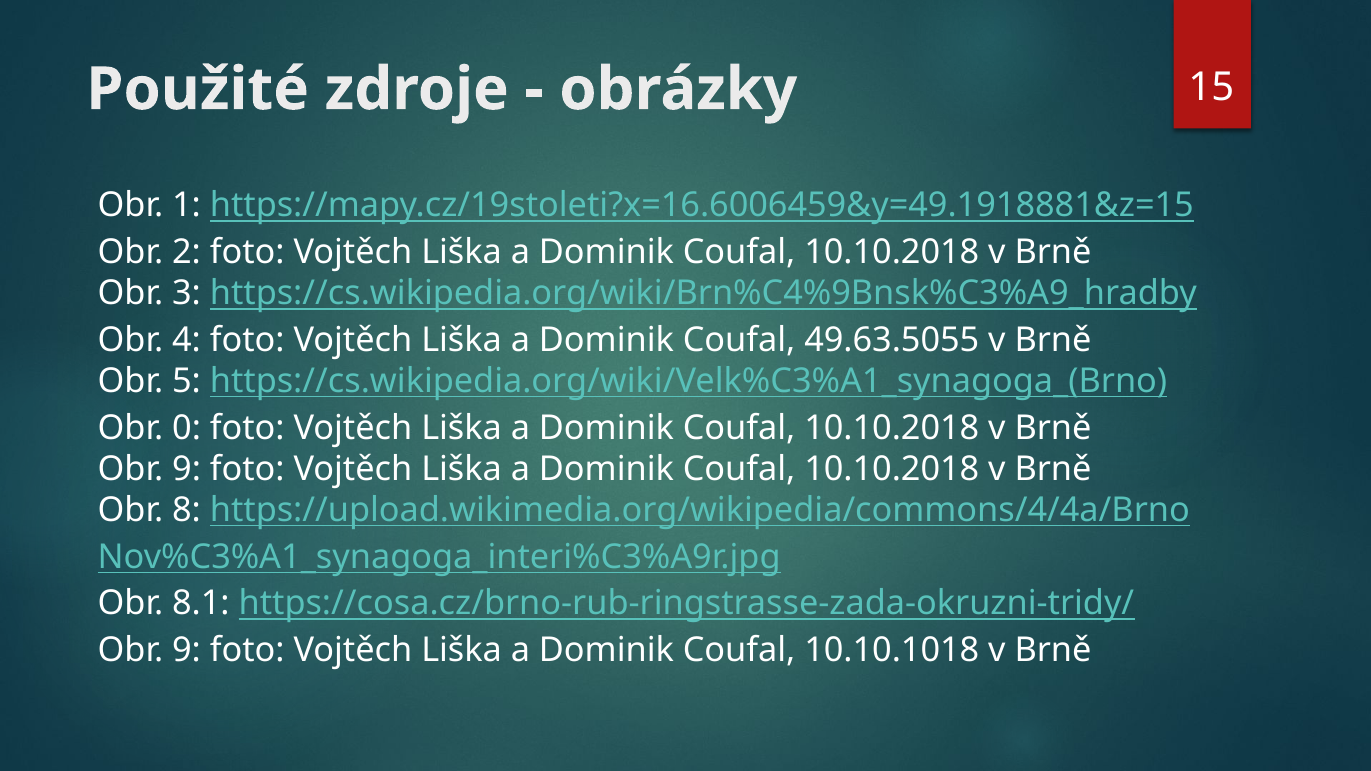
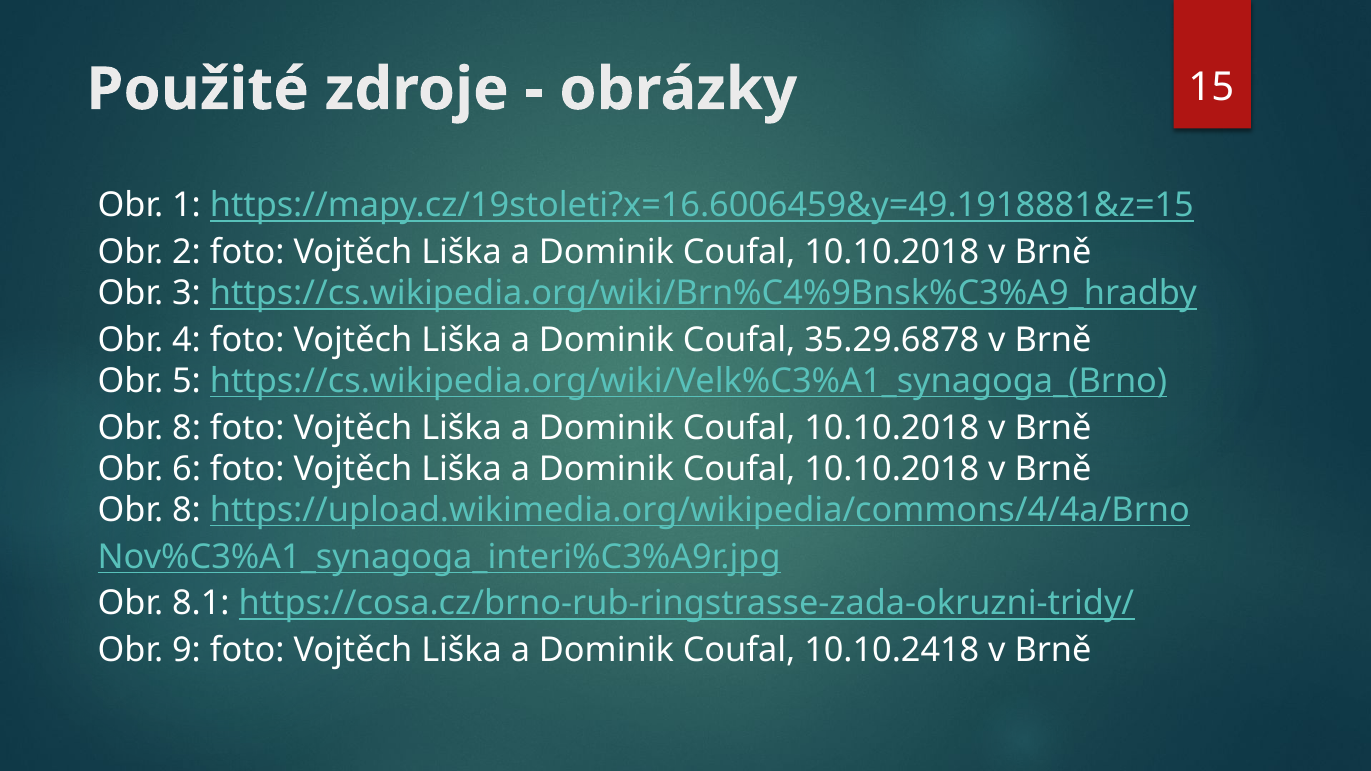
49.63.5055: 49.63.5055 -> 35.29.6878 (892, 340)
0: 0 -> 8 (187, 428)
9: 9 -> 6 (187, 469)
10.10.1018: 10.10.1018 -> 10.10.2418 (892, 651)
